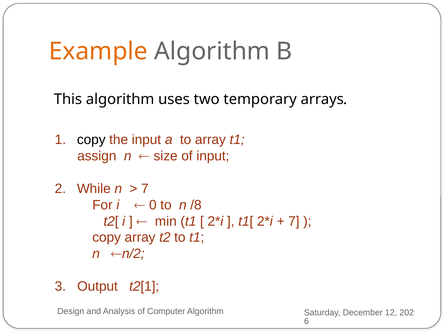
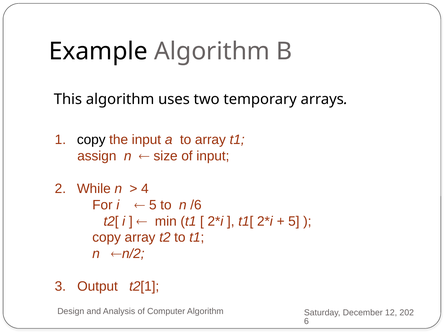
Example colour: orange -> black (98, 51)
7: 7 -> 4 (145, 189)
0: 0 -> 5 (153, 205)
/8: /8 -> /6 (196, 205)
7: 7 -> 5 (294, 221)
